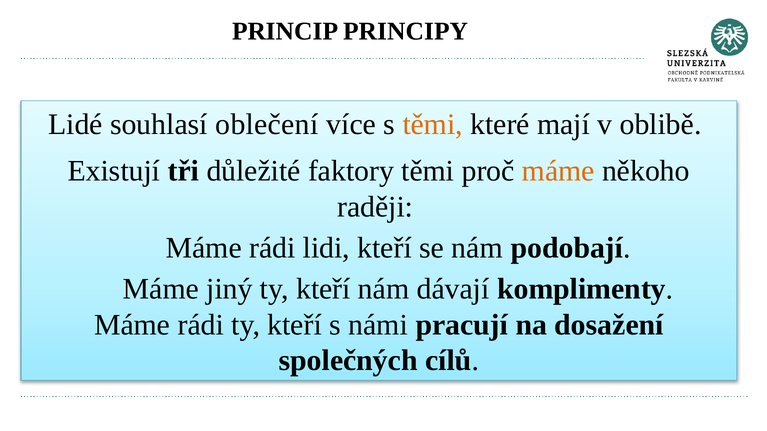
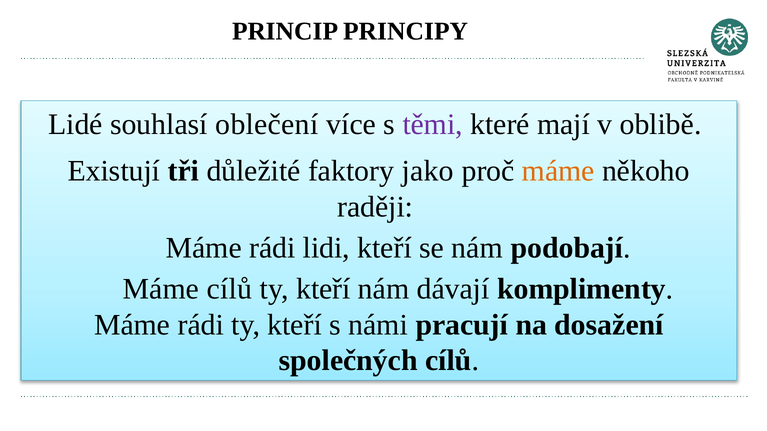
těmi colour: orange -> purple (433, 125)
faktory těmi: těmi -> jako (428, 171)
Máme jiný: jiný -> cílů (229, 289)
